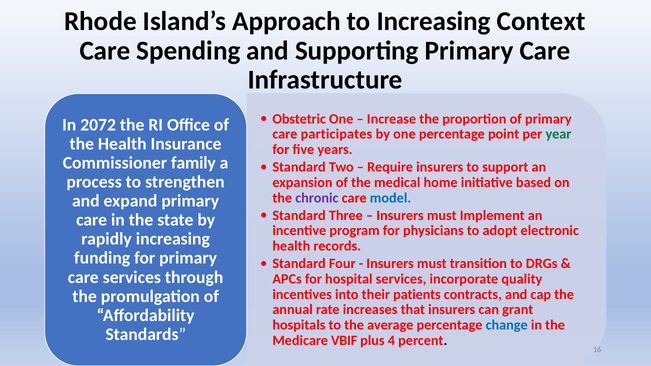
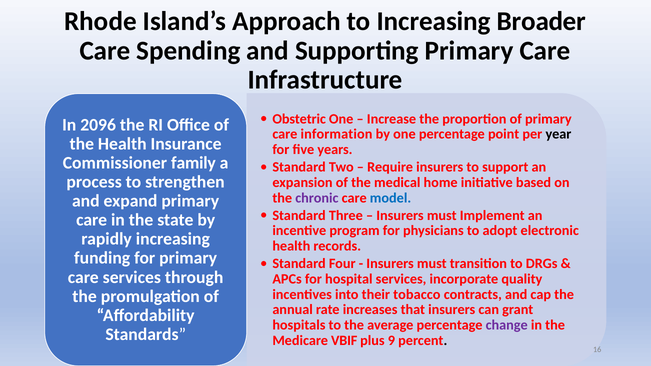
Context: Context -> Broader (541, 21)
2072: 2072 -> 2096 (98, 125)
participates: participates -> information (336, 134)
year colour: green -> black (558, 134)
patients: patients -> tobacco (417, 294)
change colour: blue -> purple (507, 325)
4: 4 -> 9 (391, 341)
